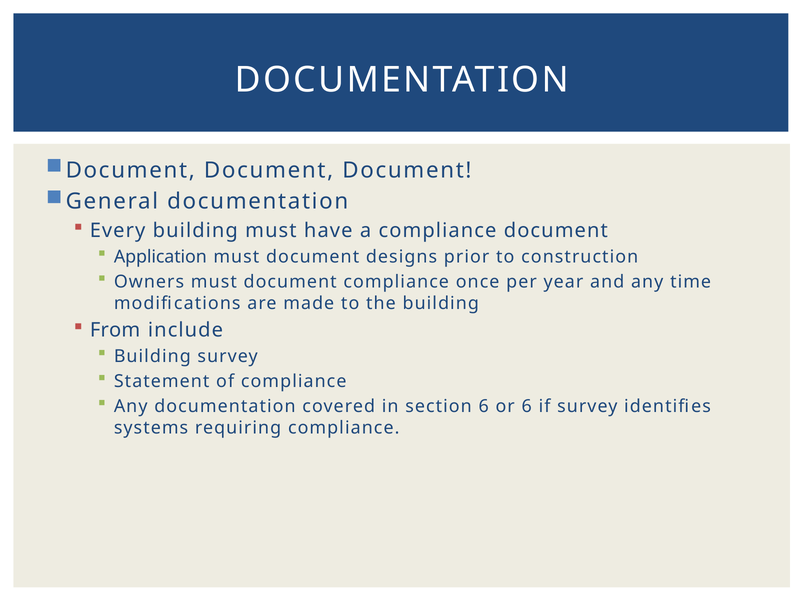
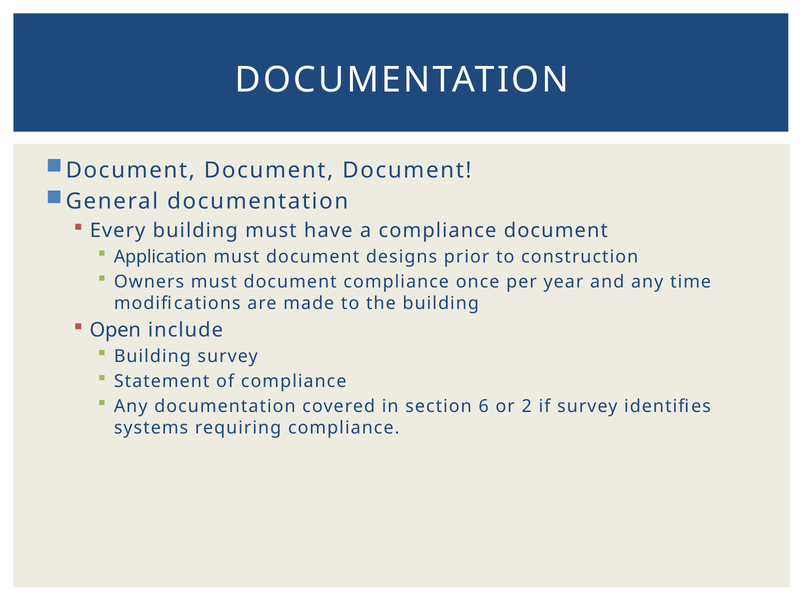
From: From -> Open (115, 330)
or 6: 6 -> 2 (527, 407)
